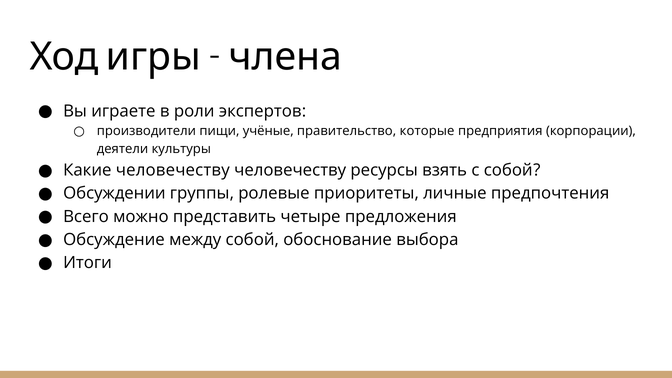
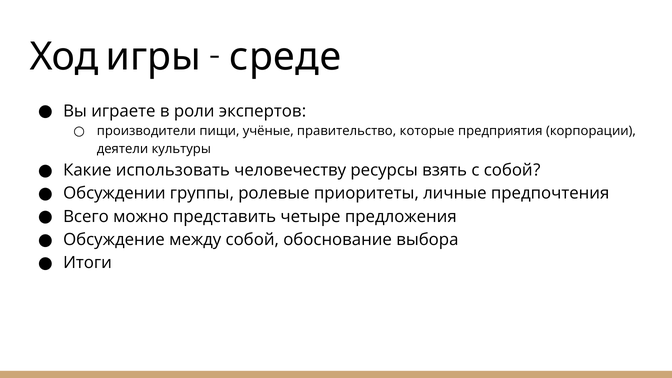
члена: члена -> среде (285, 57)
Какие человечеству: человечеству -> использовать (173, 170)
